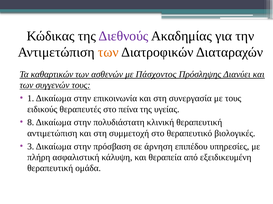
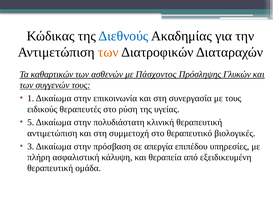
Διεθνούς colour: purple -> blue (123, 36)
Διανύει: Διανύει -> Γλυκών (237, 75)
πείνα: πείνα -> ρύση (128, 110)
8: 8 -> 5 (31, 123)
άρνηση: άρνηση -> απεργία (159, 147)
